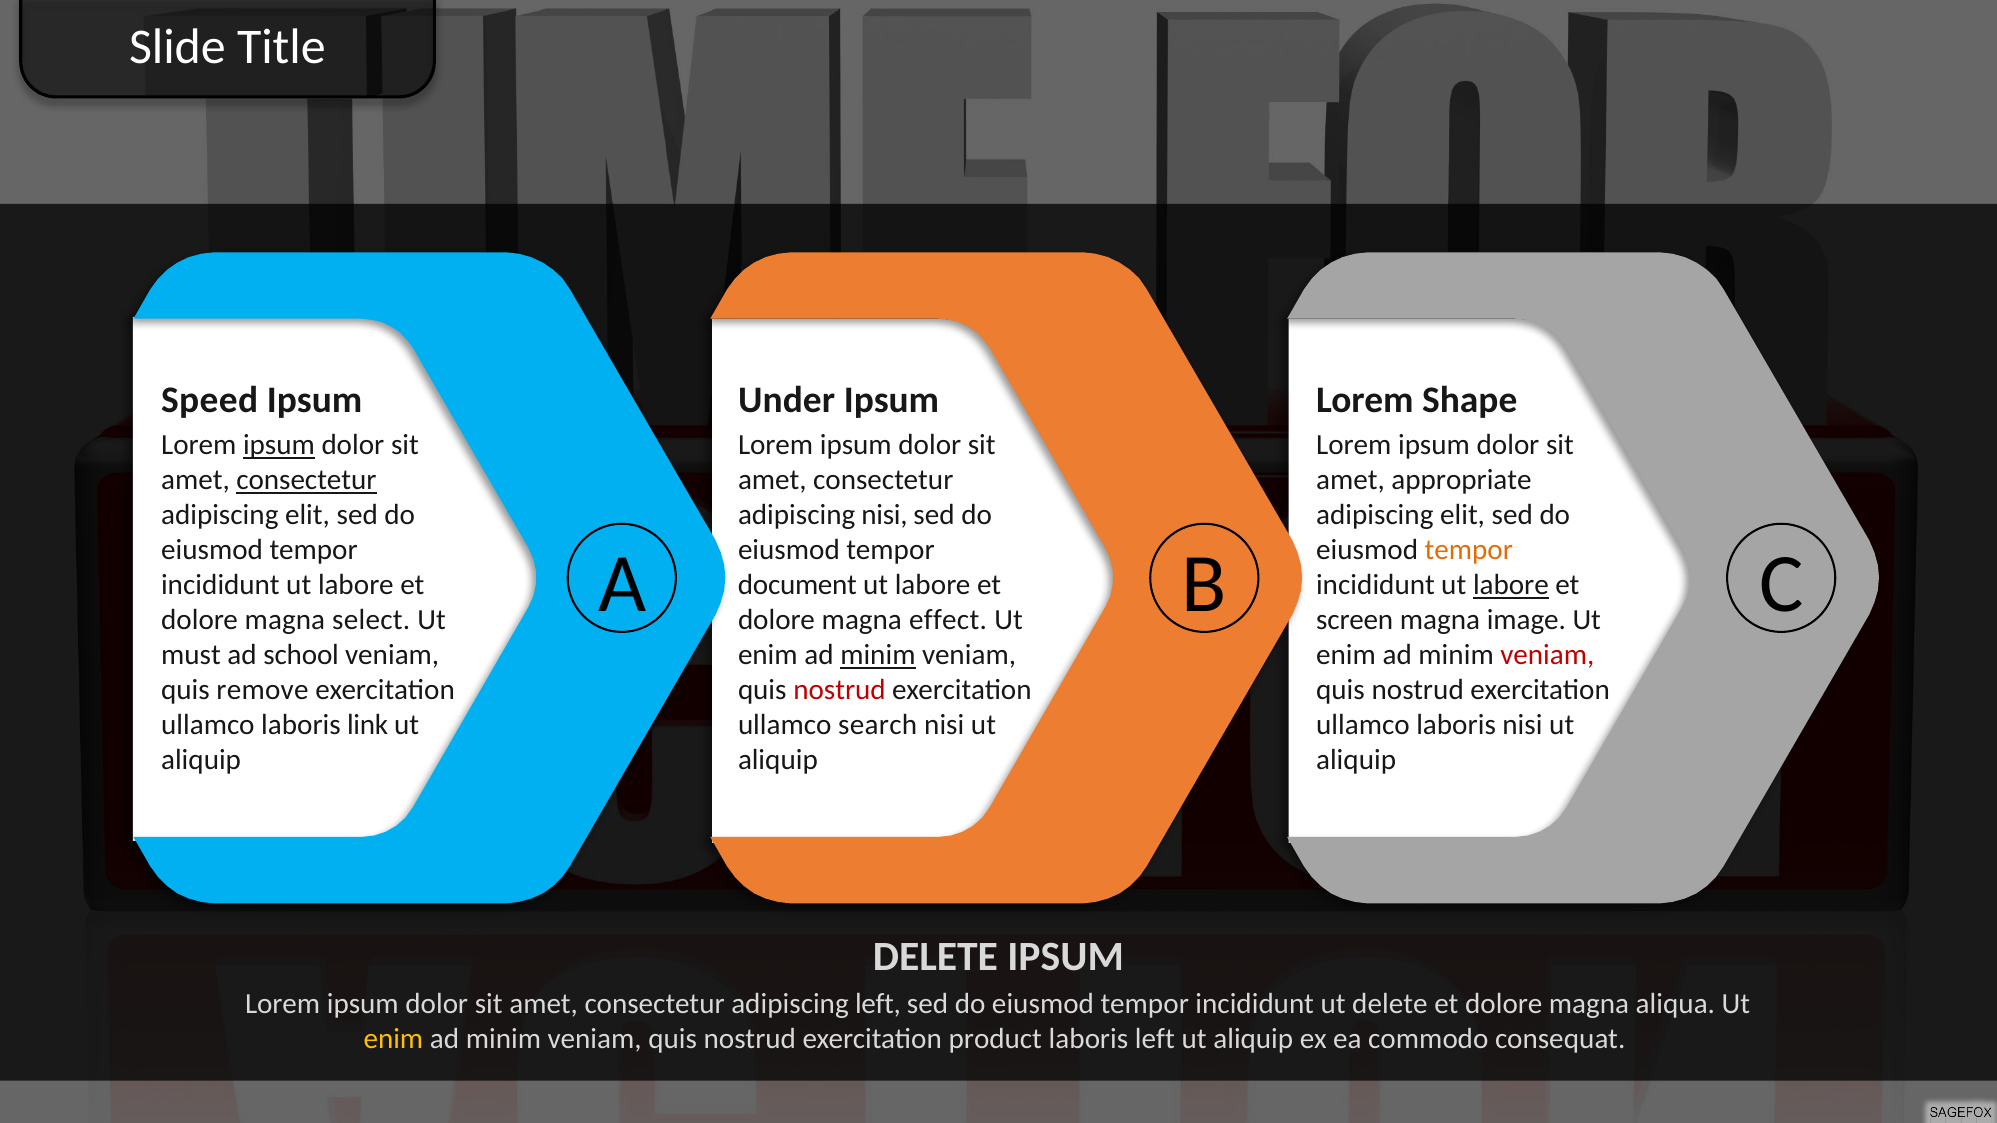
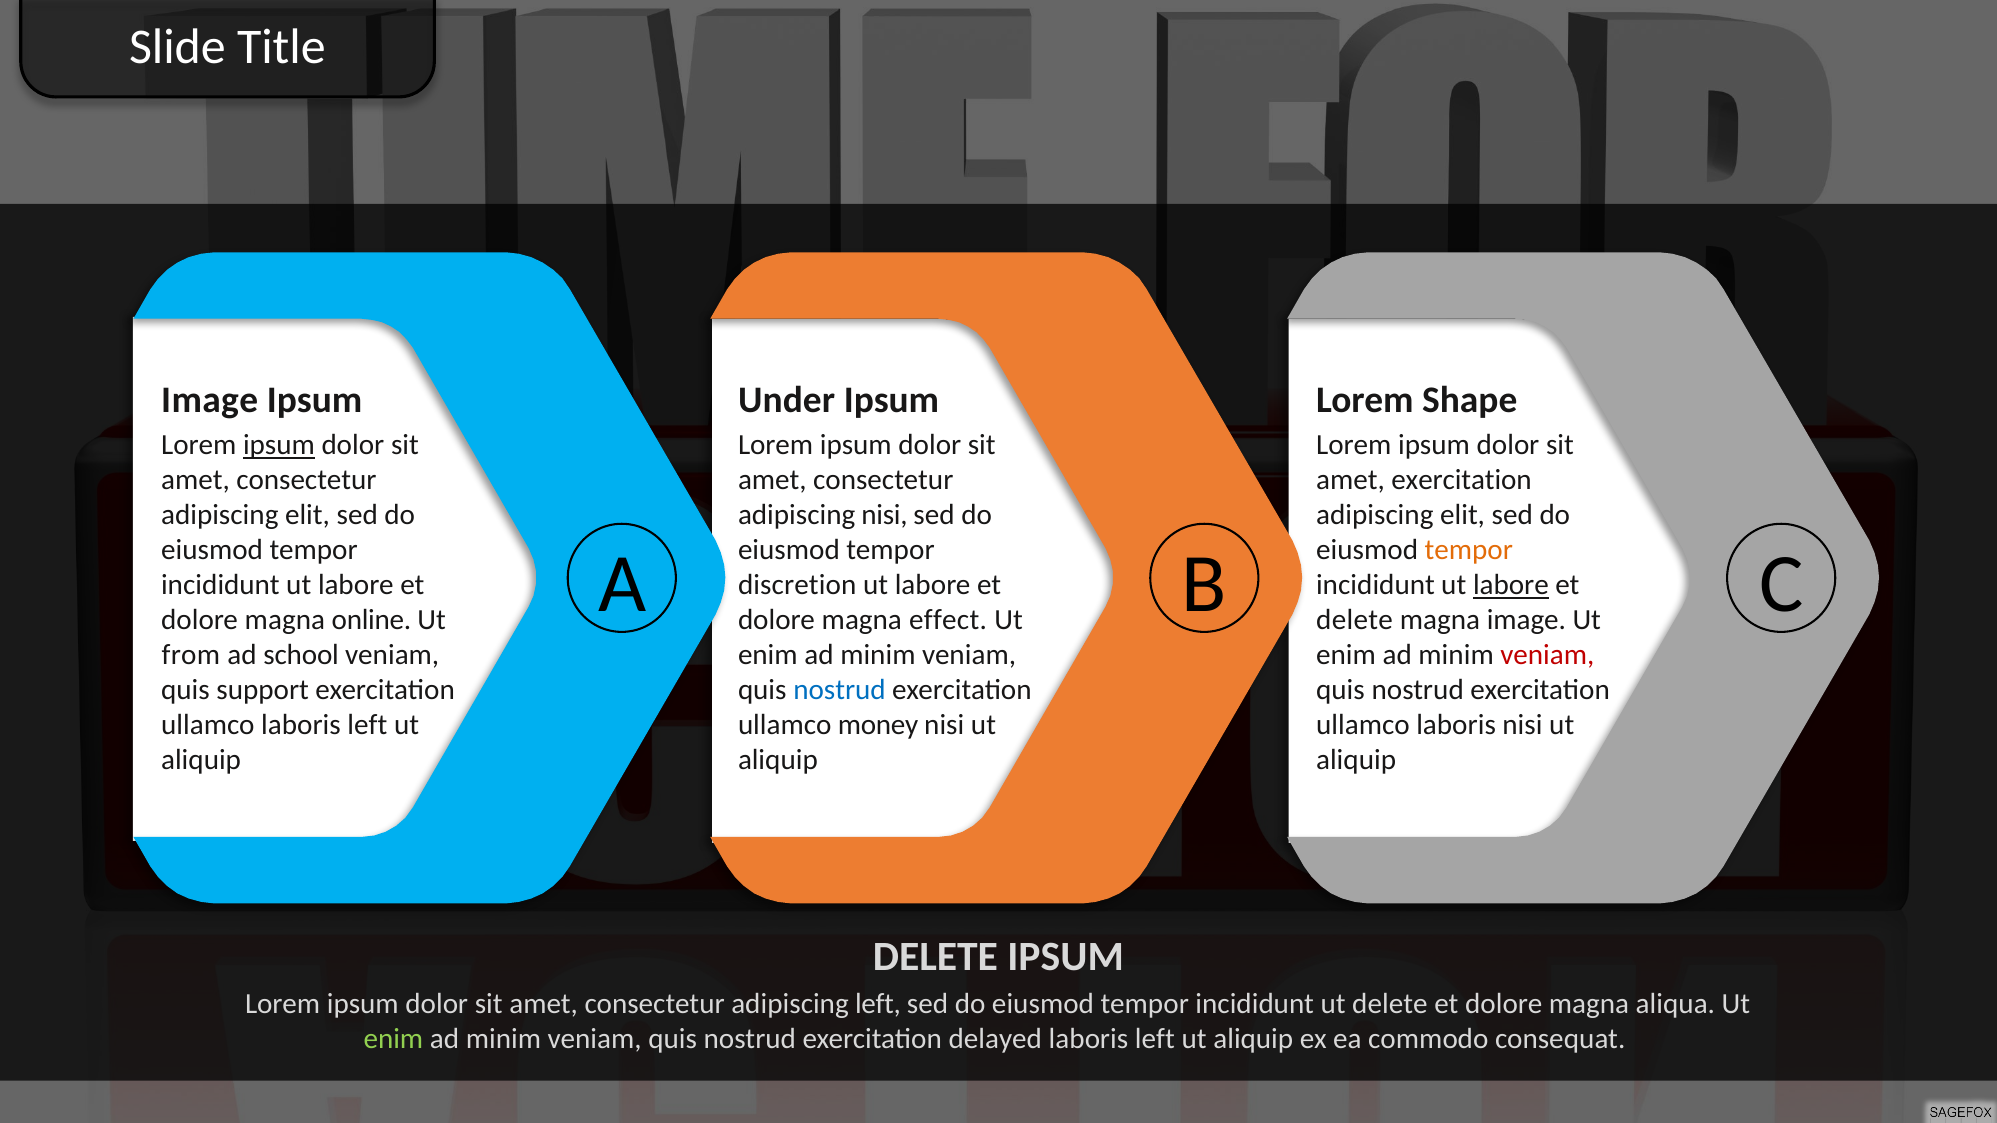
Speed: Speed -> Image (210, 400)
consectetur underline: present -> none (306, 480)
amet appropriate: appropriate -> exercitation (1462, 480)
document: document -> discretion (797, 585)
select: select -> online (371, 620)
screen: screen -> delete (1355, 620)
must: must -> from (191, 655)
minim underline: present -> none (878, 655)
remove: remove -> support (263, 690)
nostrud colour: red -> blue (840, 690)
ullamco laboris link: link -> left (367, 725)
search: search -> money (878, 725)
enim colour: yellow -> light green (393, 1040)
product: product -> delayed (995, 1040)
